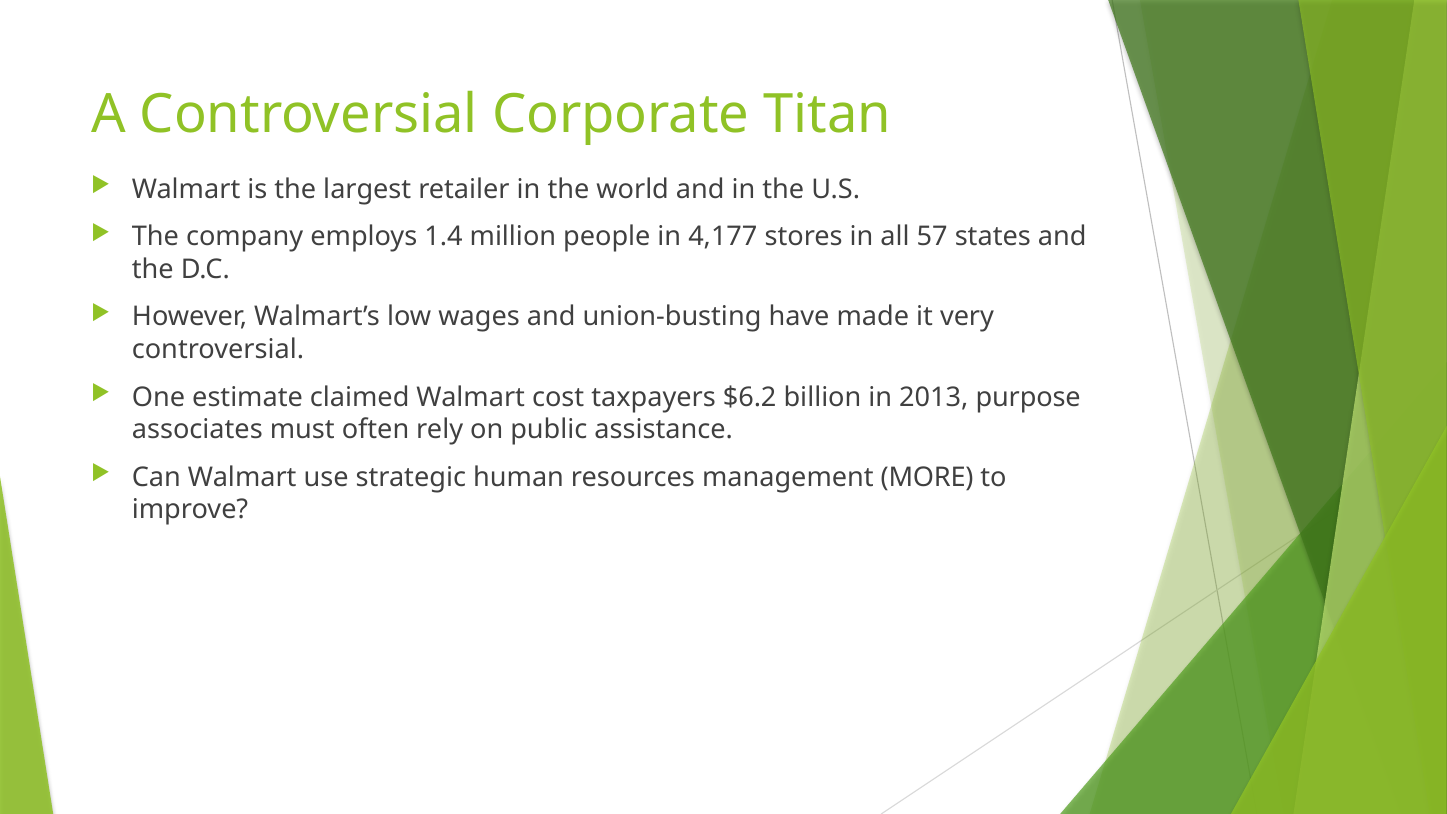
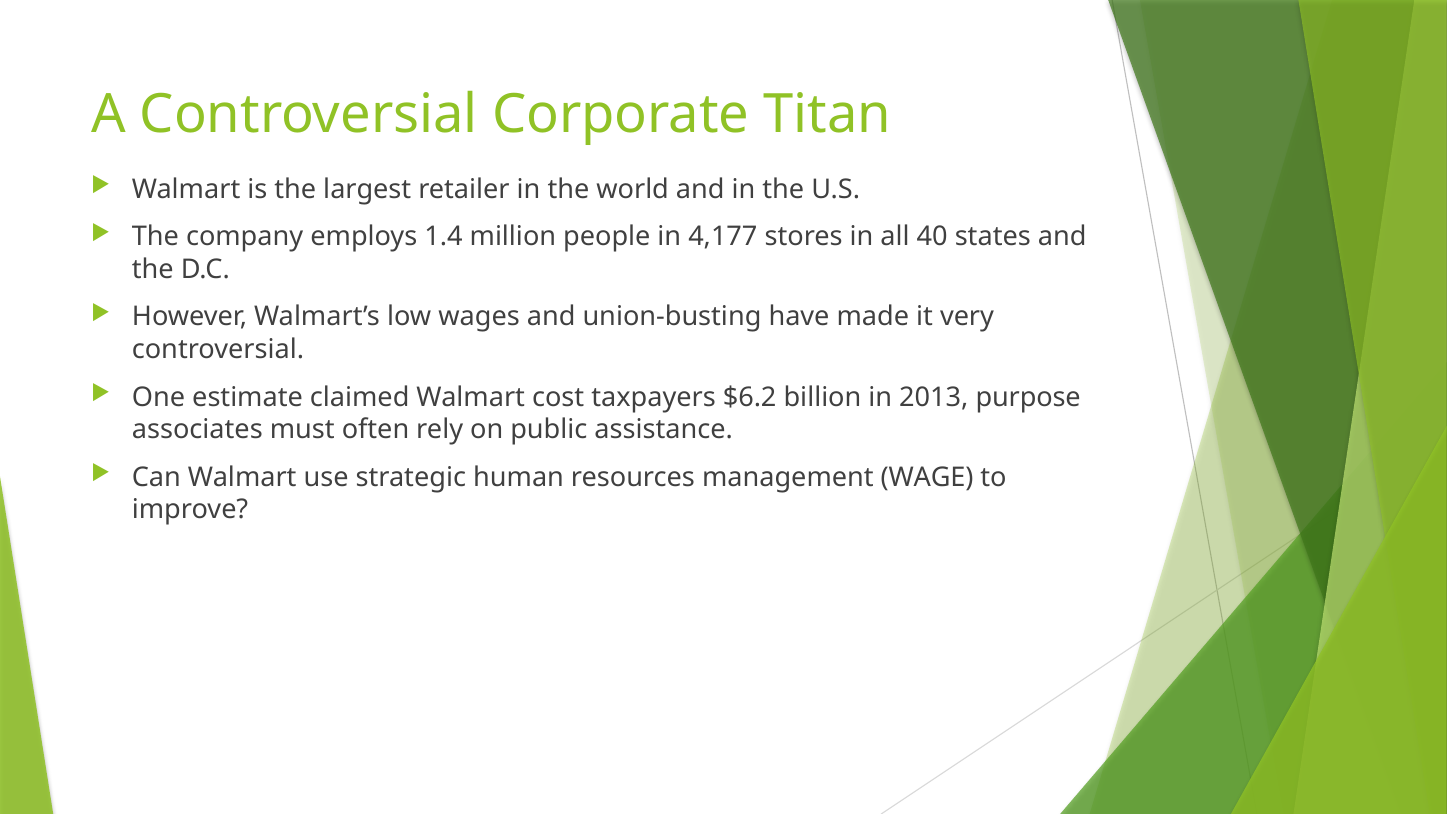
57: 57 -> 40 (932, 237)
MORE: MORE -> WAGE (927, 477)
